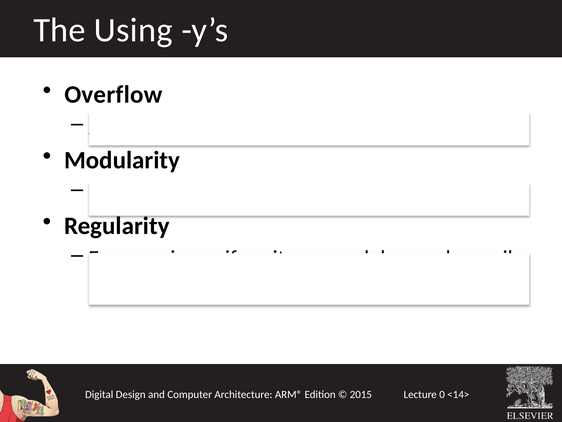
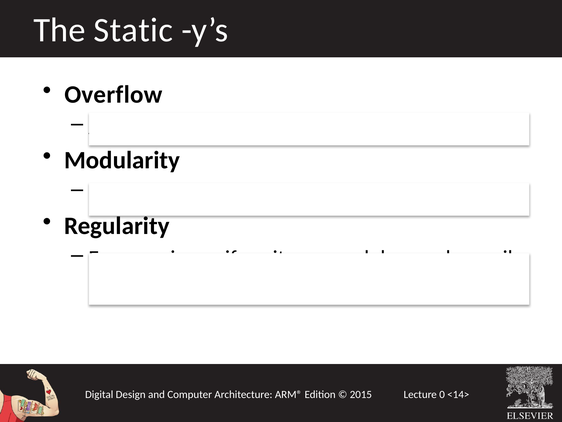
Using: Using -> Static (133, 30)
